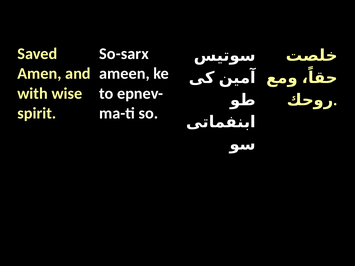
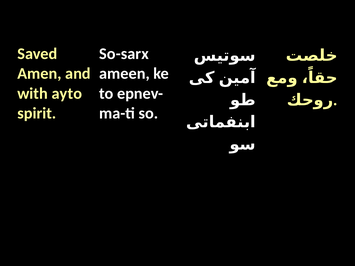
wise: wise -> ayto (67, 94)
